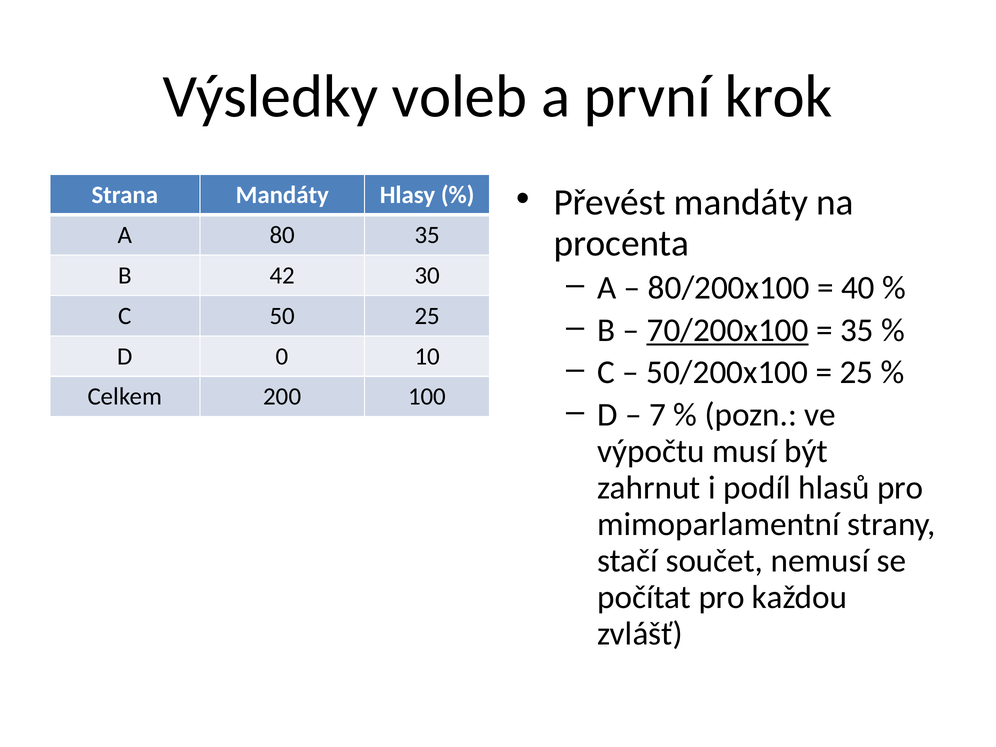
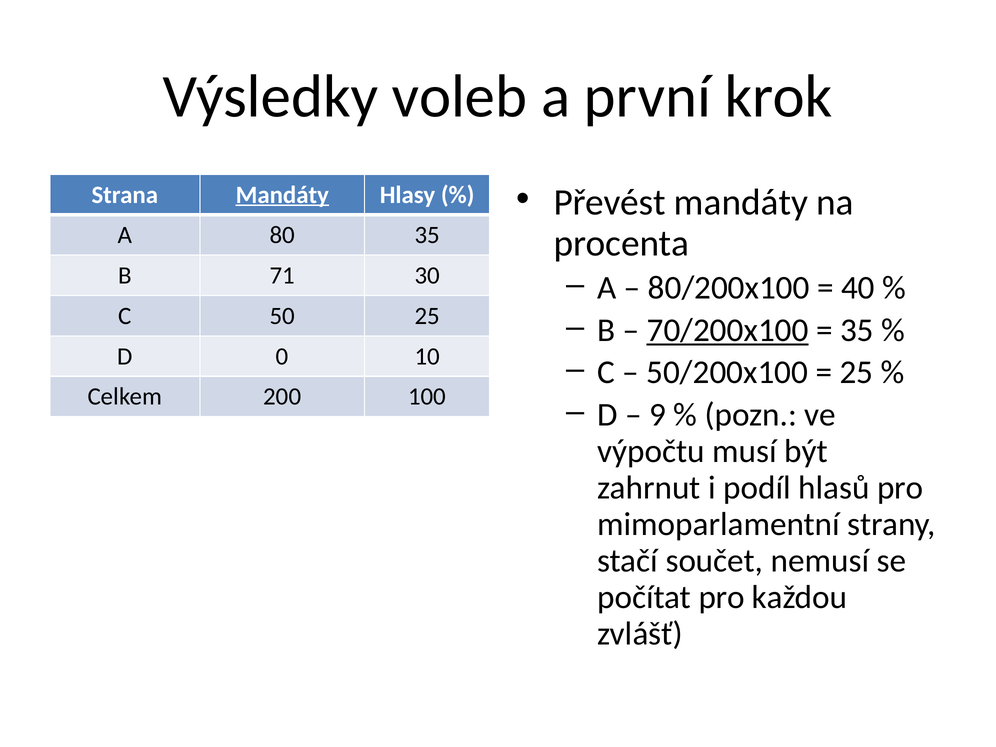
Mandáty underline: none -> present (282, 195)
42: 42 -> 71 (282, 276)
7: 7 -> 9 (658, 415)
